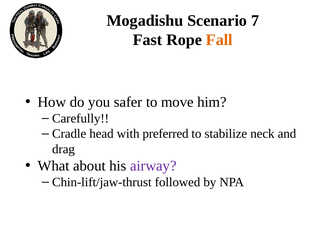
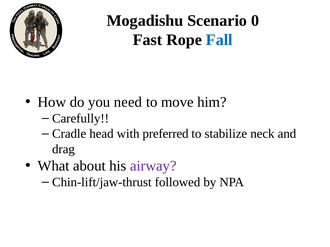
7: 7 -> 0 (255, 21)
Fall colour: orange -> blue (219, 40)
safer: safer -> need (128, 102)
